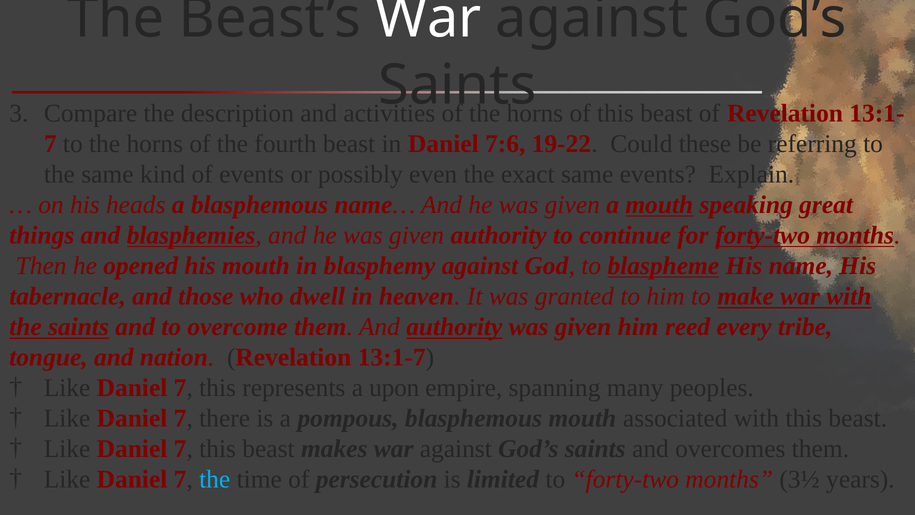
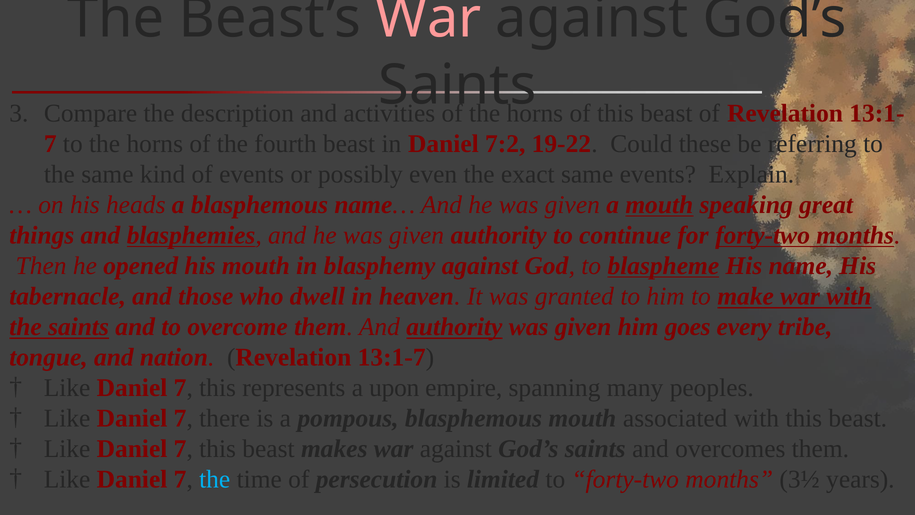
War colour: white -> pink (428, 18)
7:6: 7:6 -> 7:2 (505, 144)
reed: reed -> goes (688, 327)
